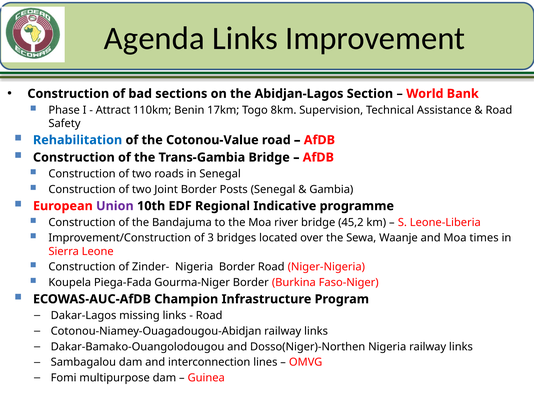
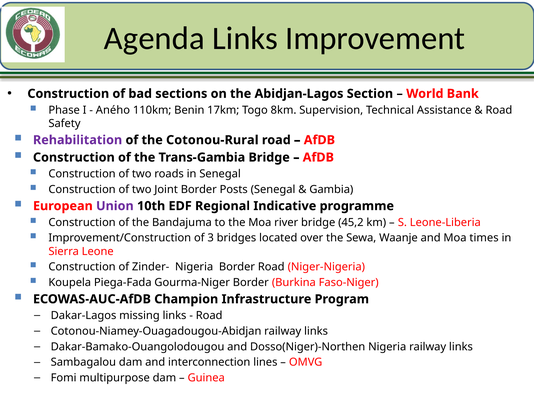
Attract: Attract -> Aného (113, 110)
Rehabilitation colour: blue -> purple (78, 140)
Cotonou-Value: Cotonou-Value -> Cotonou-Rural (212, 140)
